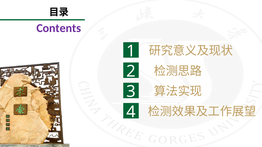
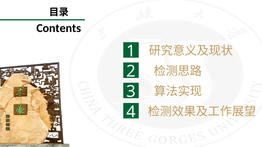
Contents colour: purple -> black (59, 28)
